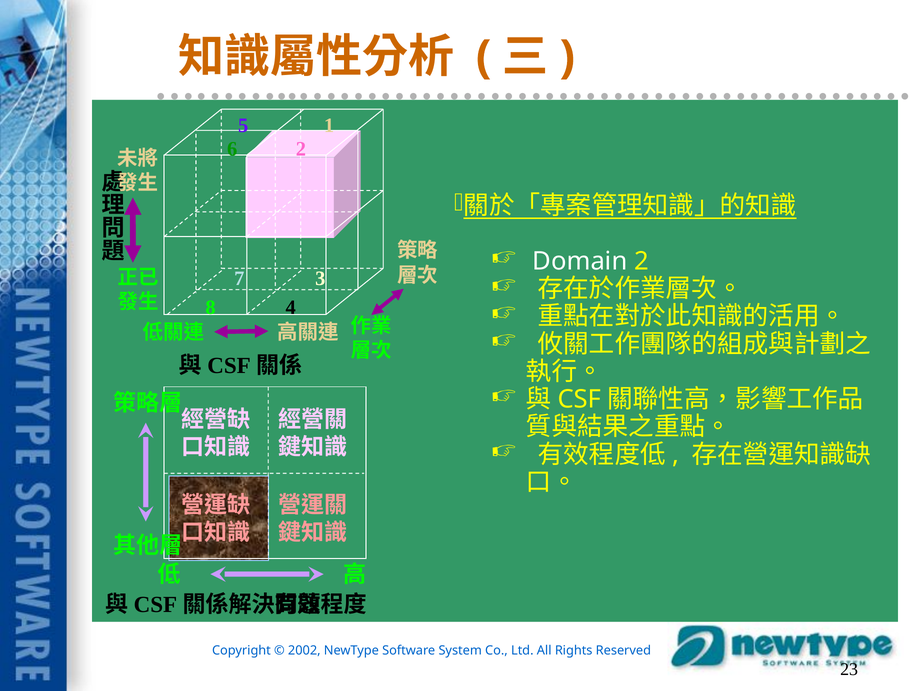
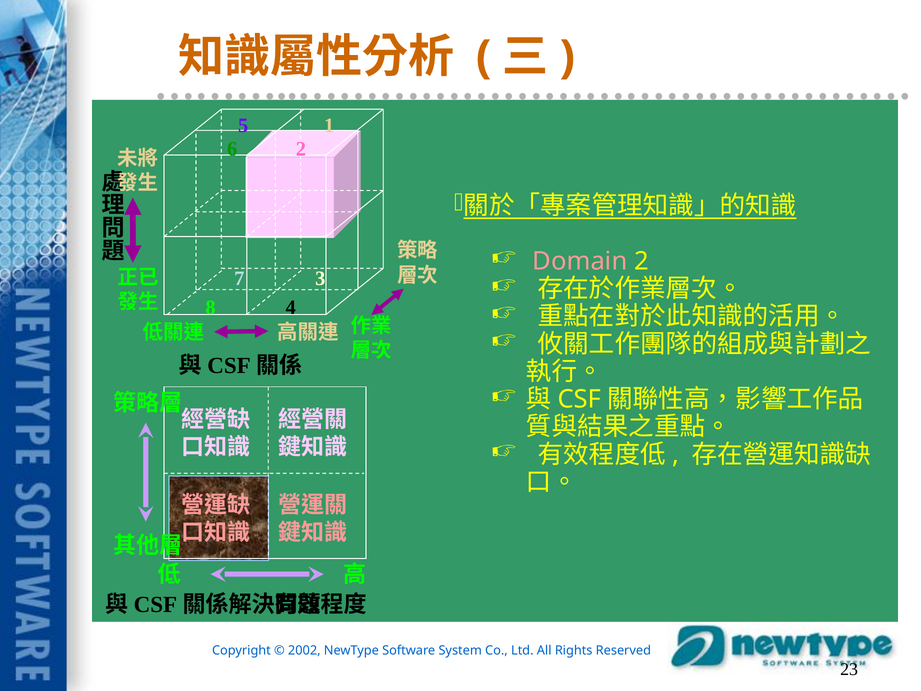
Domain colour: white -> pink (580, 261)
